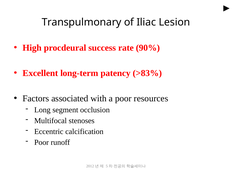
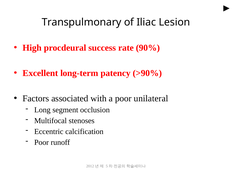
>83%: >83% -> >90% (147, 73)
resources: resources -> unilateral (151, 98)
